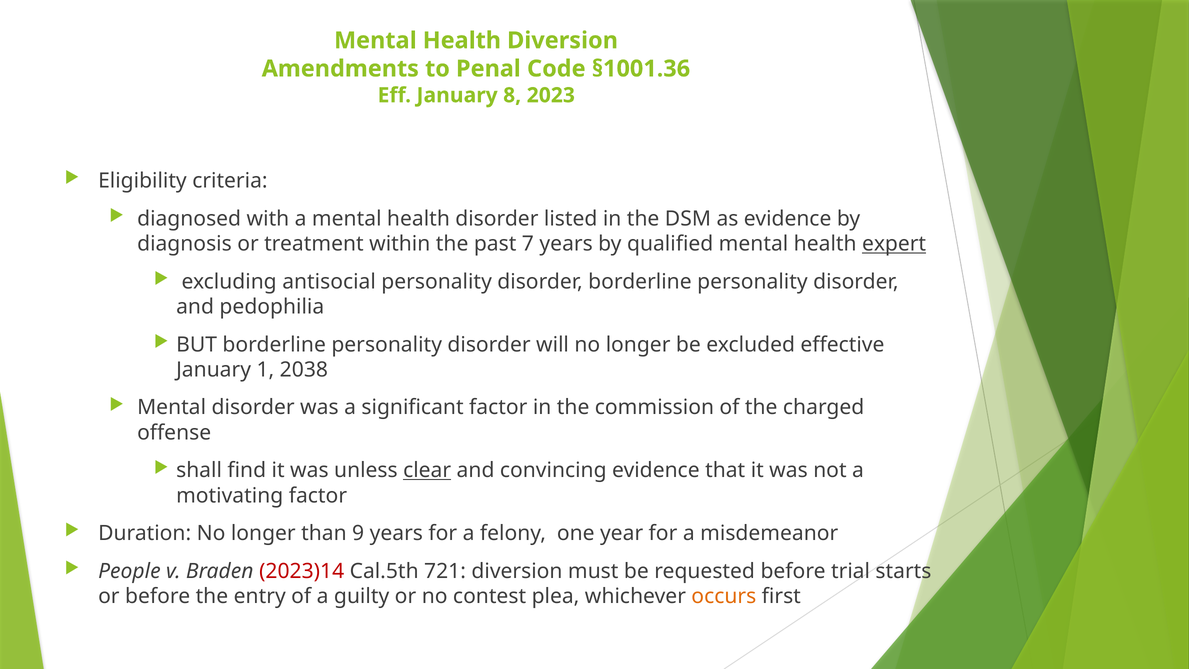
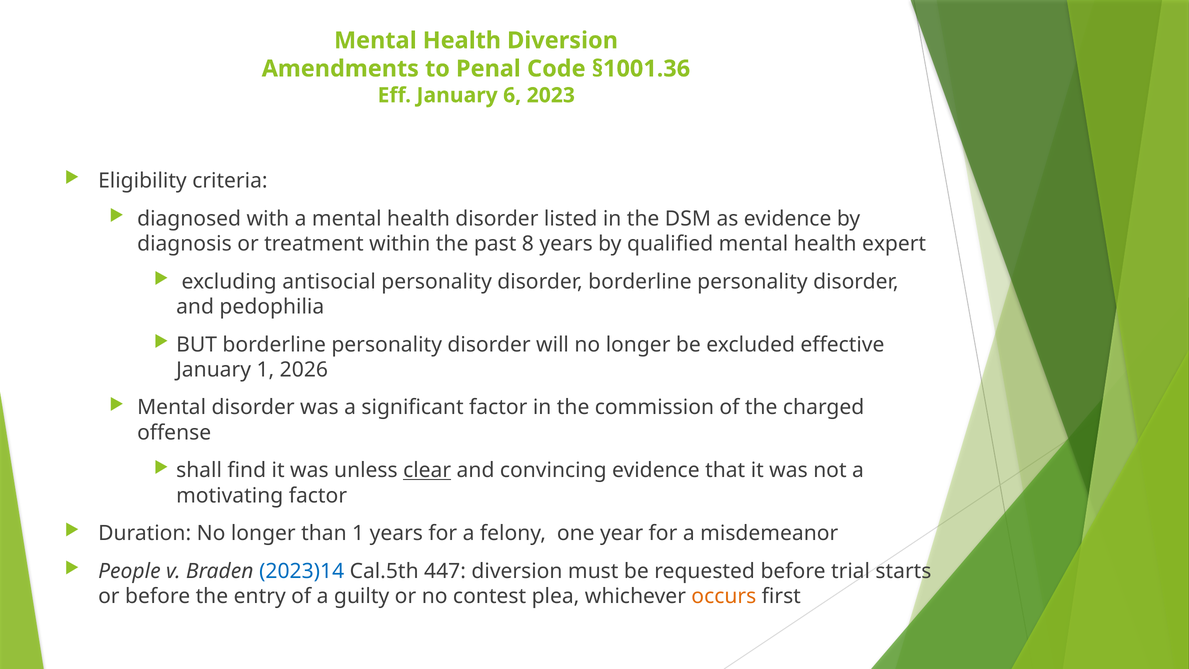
8: 8 -> 6 (512, 95)
7: 7 -> 8 (528, 244)
expert underline: present -> none (894, 244)
2038: 2038 -> 2026 (304, 370)
than 9: 9 -> 1 (358, 533)
2023)14 colour: red -> blue (302, 571)
721: 721 -> 447 (445, 571)
